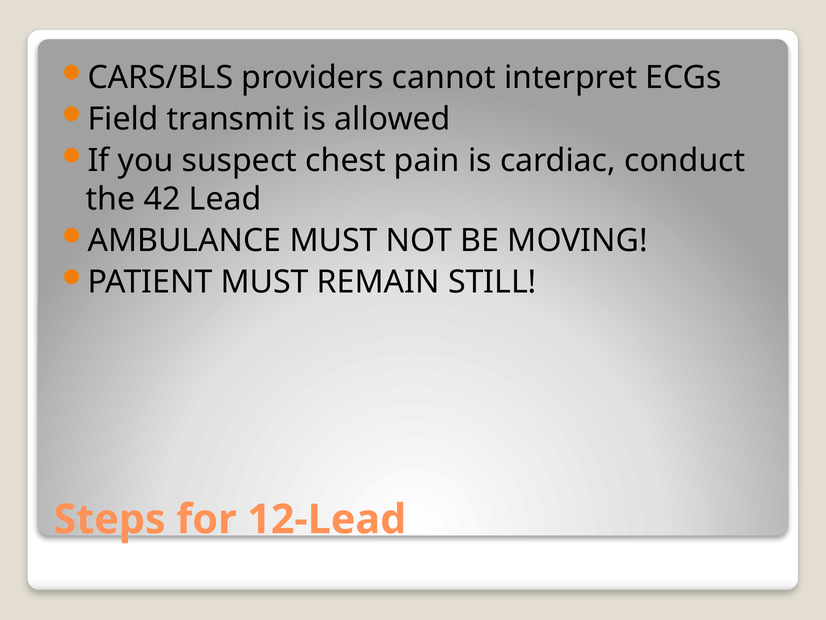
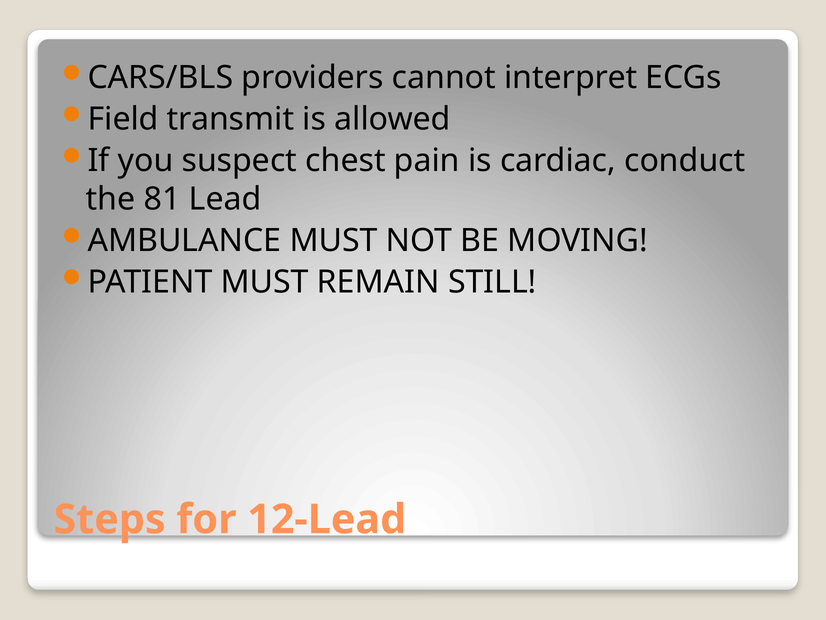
42: 42 -> 81 (162, 199)
